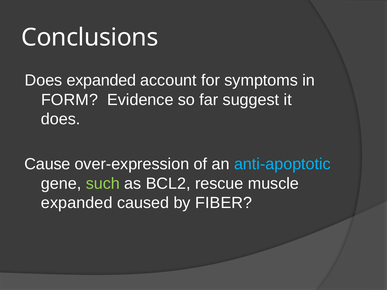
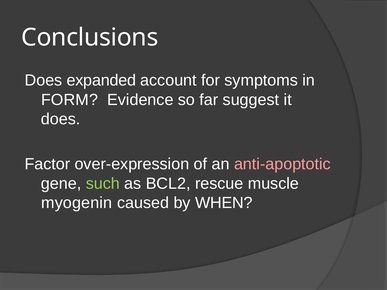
Cause: Cause -> Factor (47, 164)
anti-apoptotic colour: light blue -> pink (282, 164)
expanded: expanded -> myogenin (77, 203)
FIBER: FIBER -> WHEN (224, 203)
